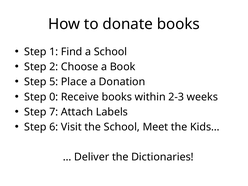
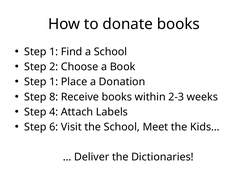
5: 5 -> 1 (54, 82)
0: 0 -> 8 (54, 97)
7: 7 -> 4 (54, 112)
